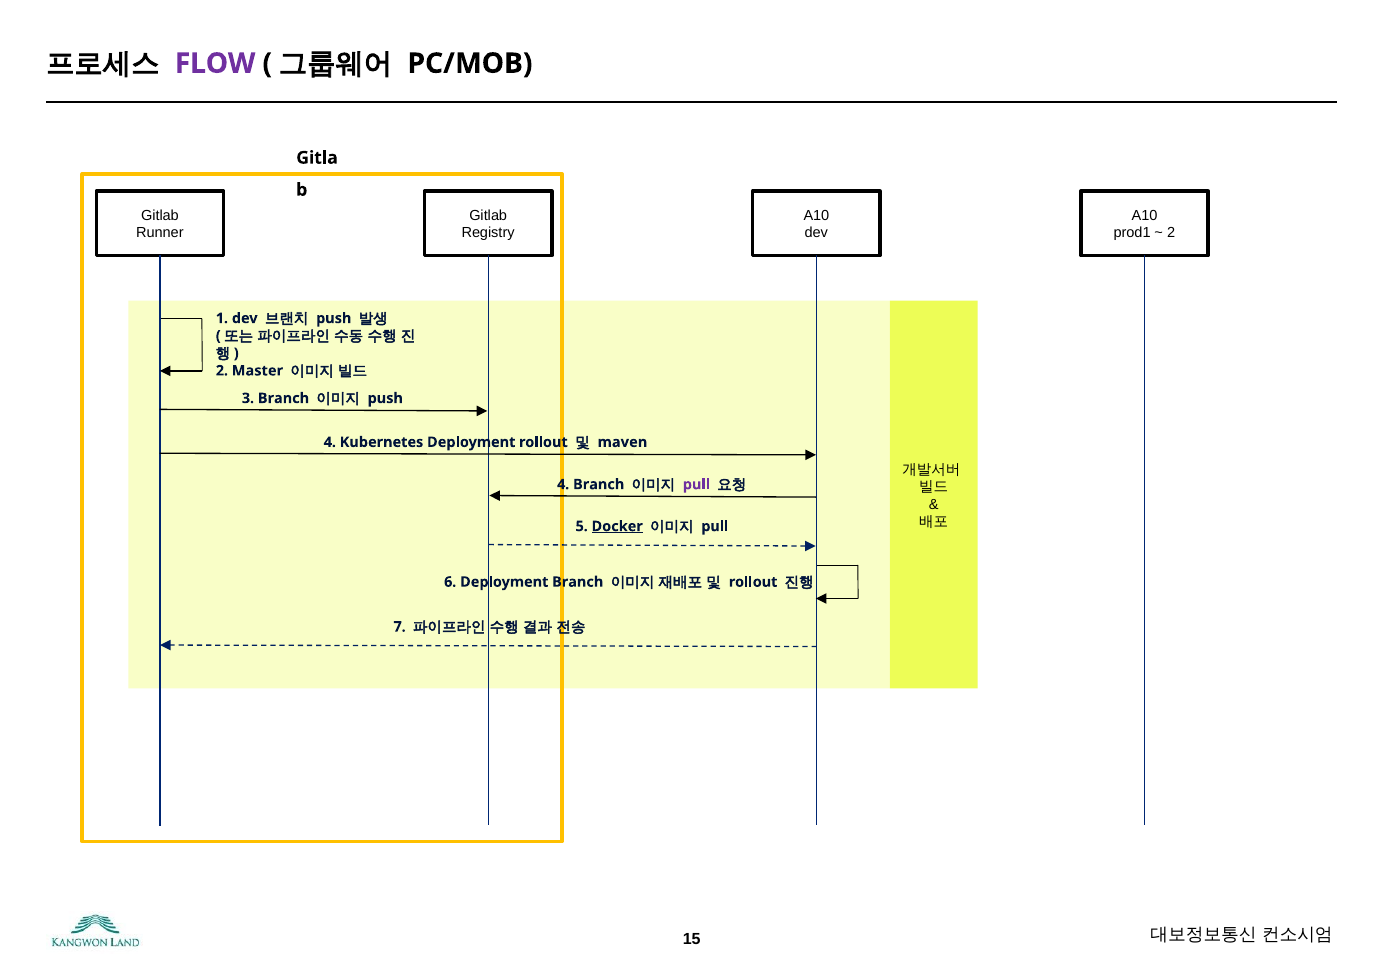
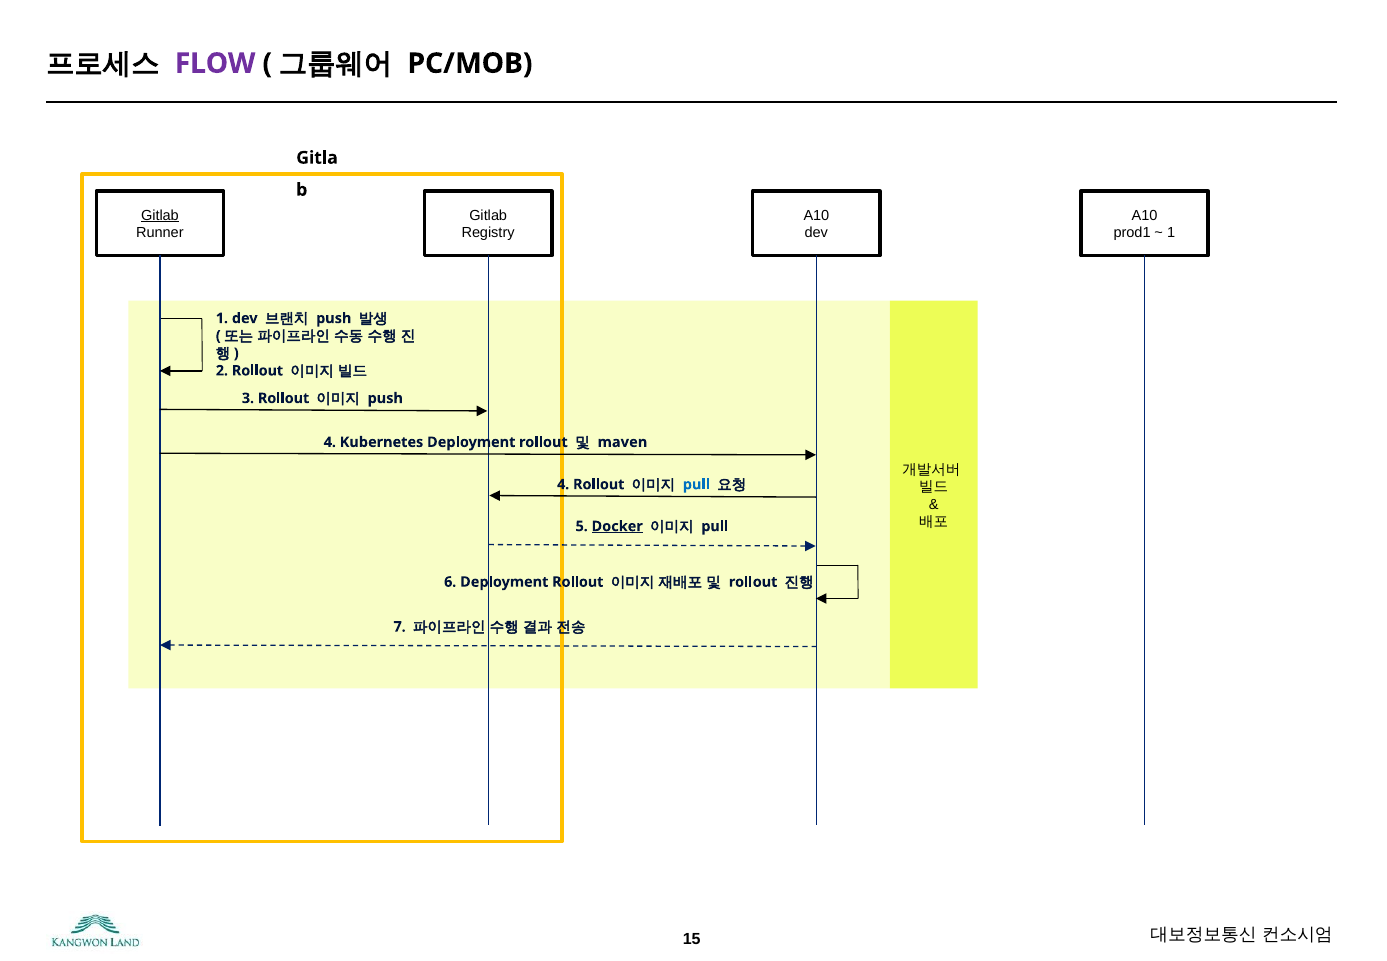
Gitlab underline: none -> present (160, 215)
2: 2 -> 1 (1171, 233)
2 Master: Master -> Rollout (257, 370)
3 Branch: Branch -> Rollout (284, 398)
4 Branch: Branch -> Rollout (599, 484)
pull colour: purple -> blue (696, 484)
6 Deployment Branch: Branch -> Rollout (578, 581)
